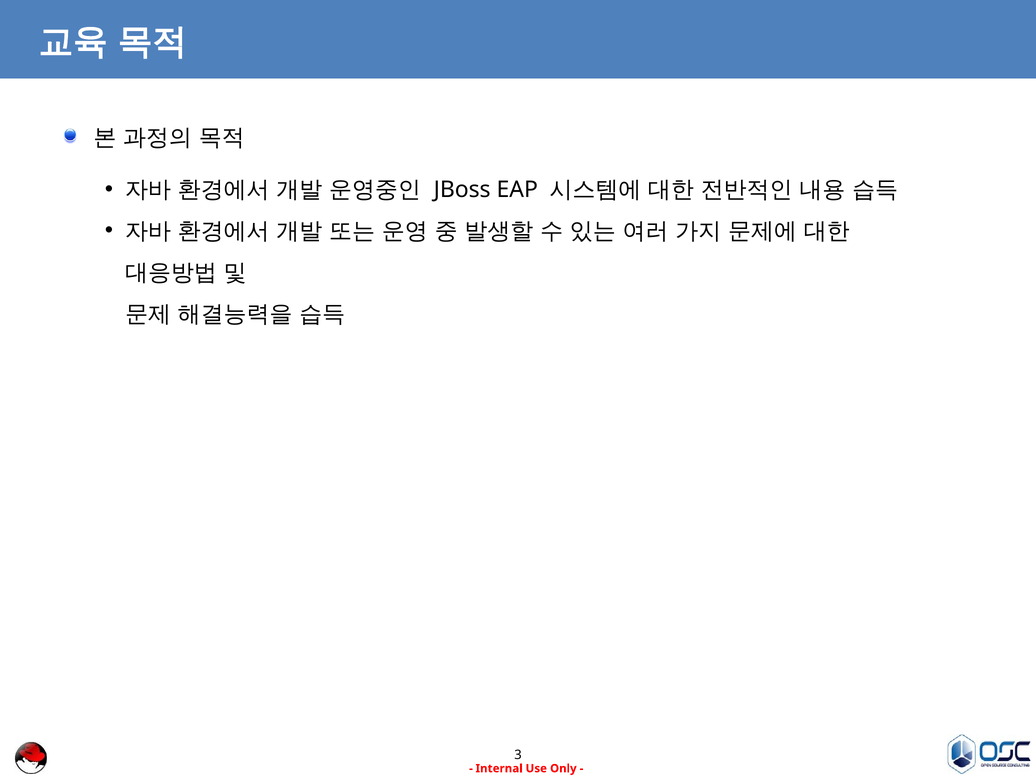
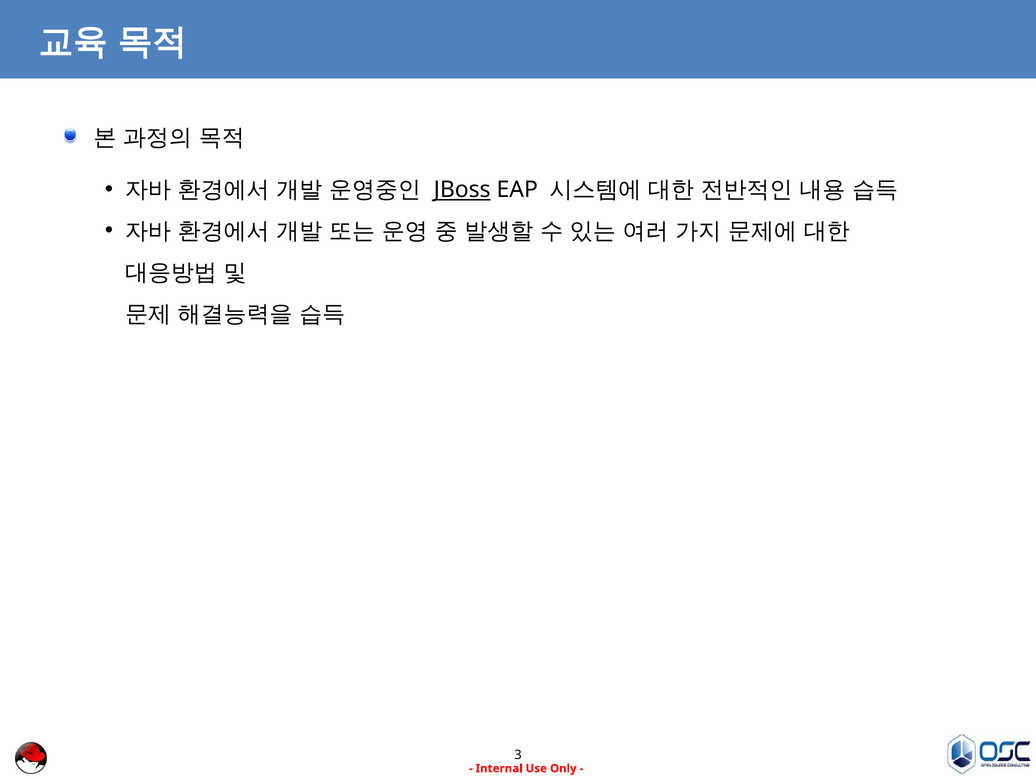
JBoss underline: none -> present (462, 190)
